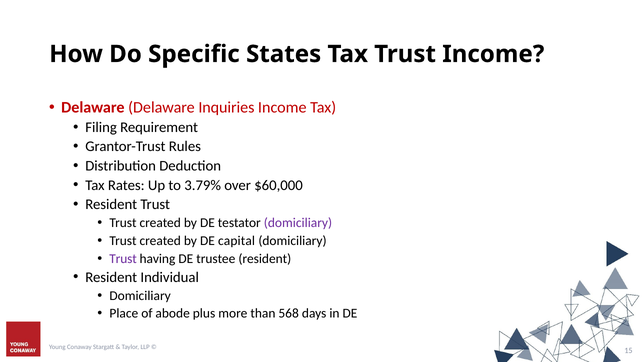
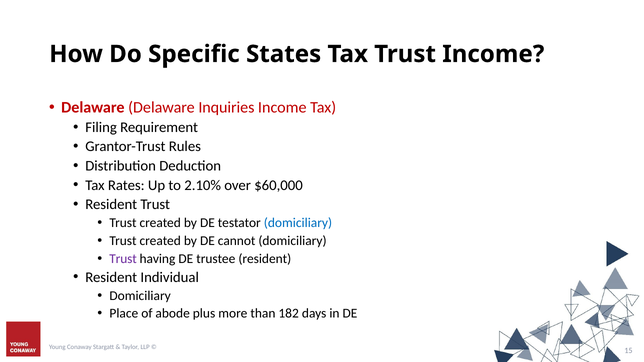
3.79%: 3.79% -> 2.10% (203, 185)
domiciliary colour: purple -> blue (298, 223)
capital: capital -> cannot (237, 241)
568: 568 -> 182 (289, 314)
